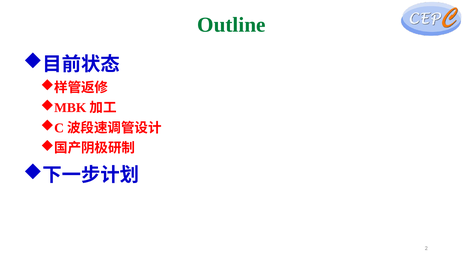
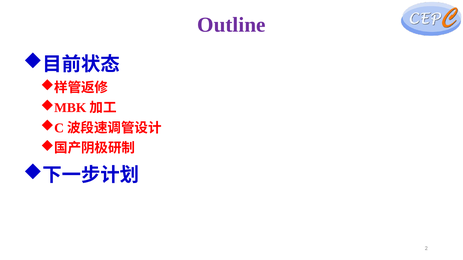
Outline colour: green -> purple (231, 25)
